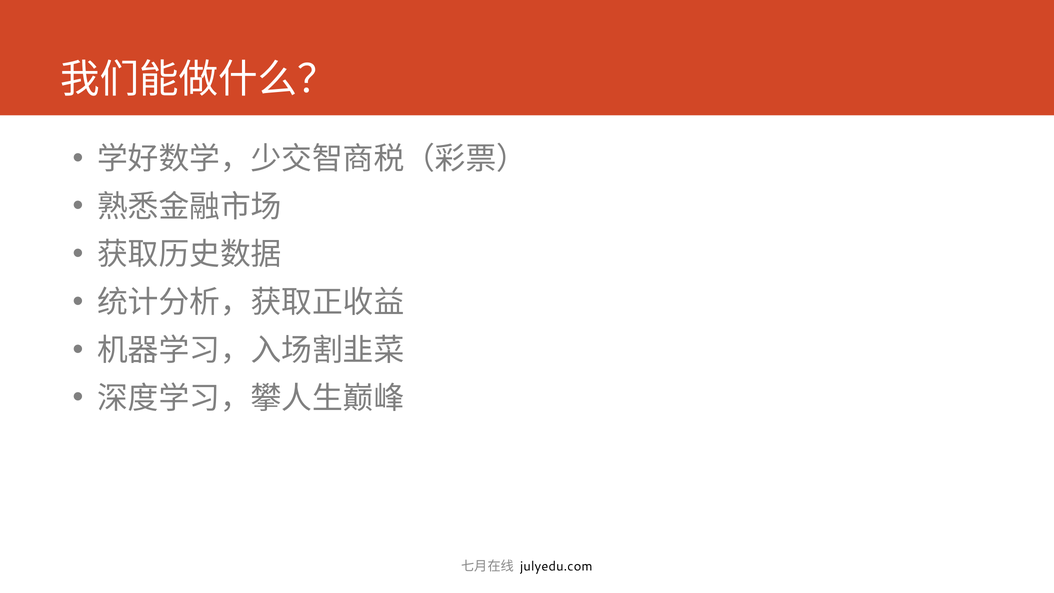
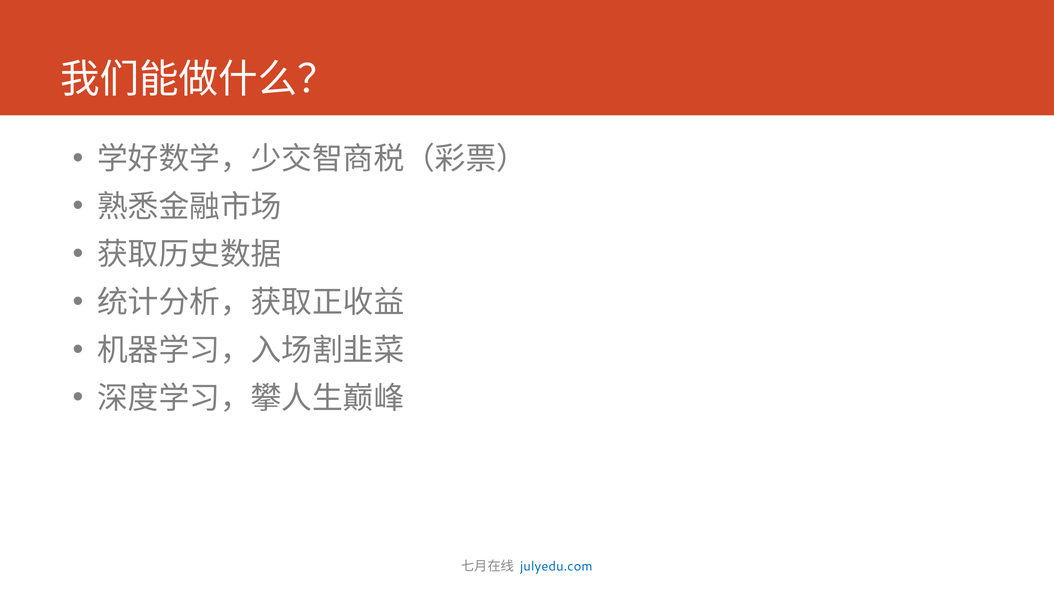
julyedu.com colour: black -> blue (556, 566)
